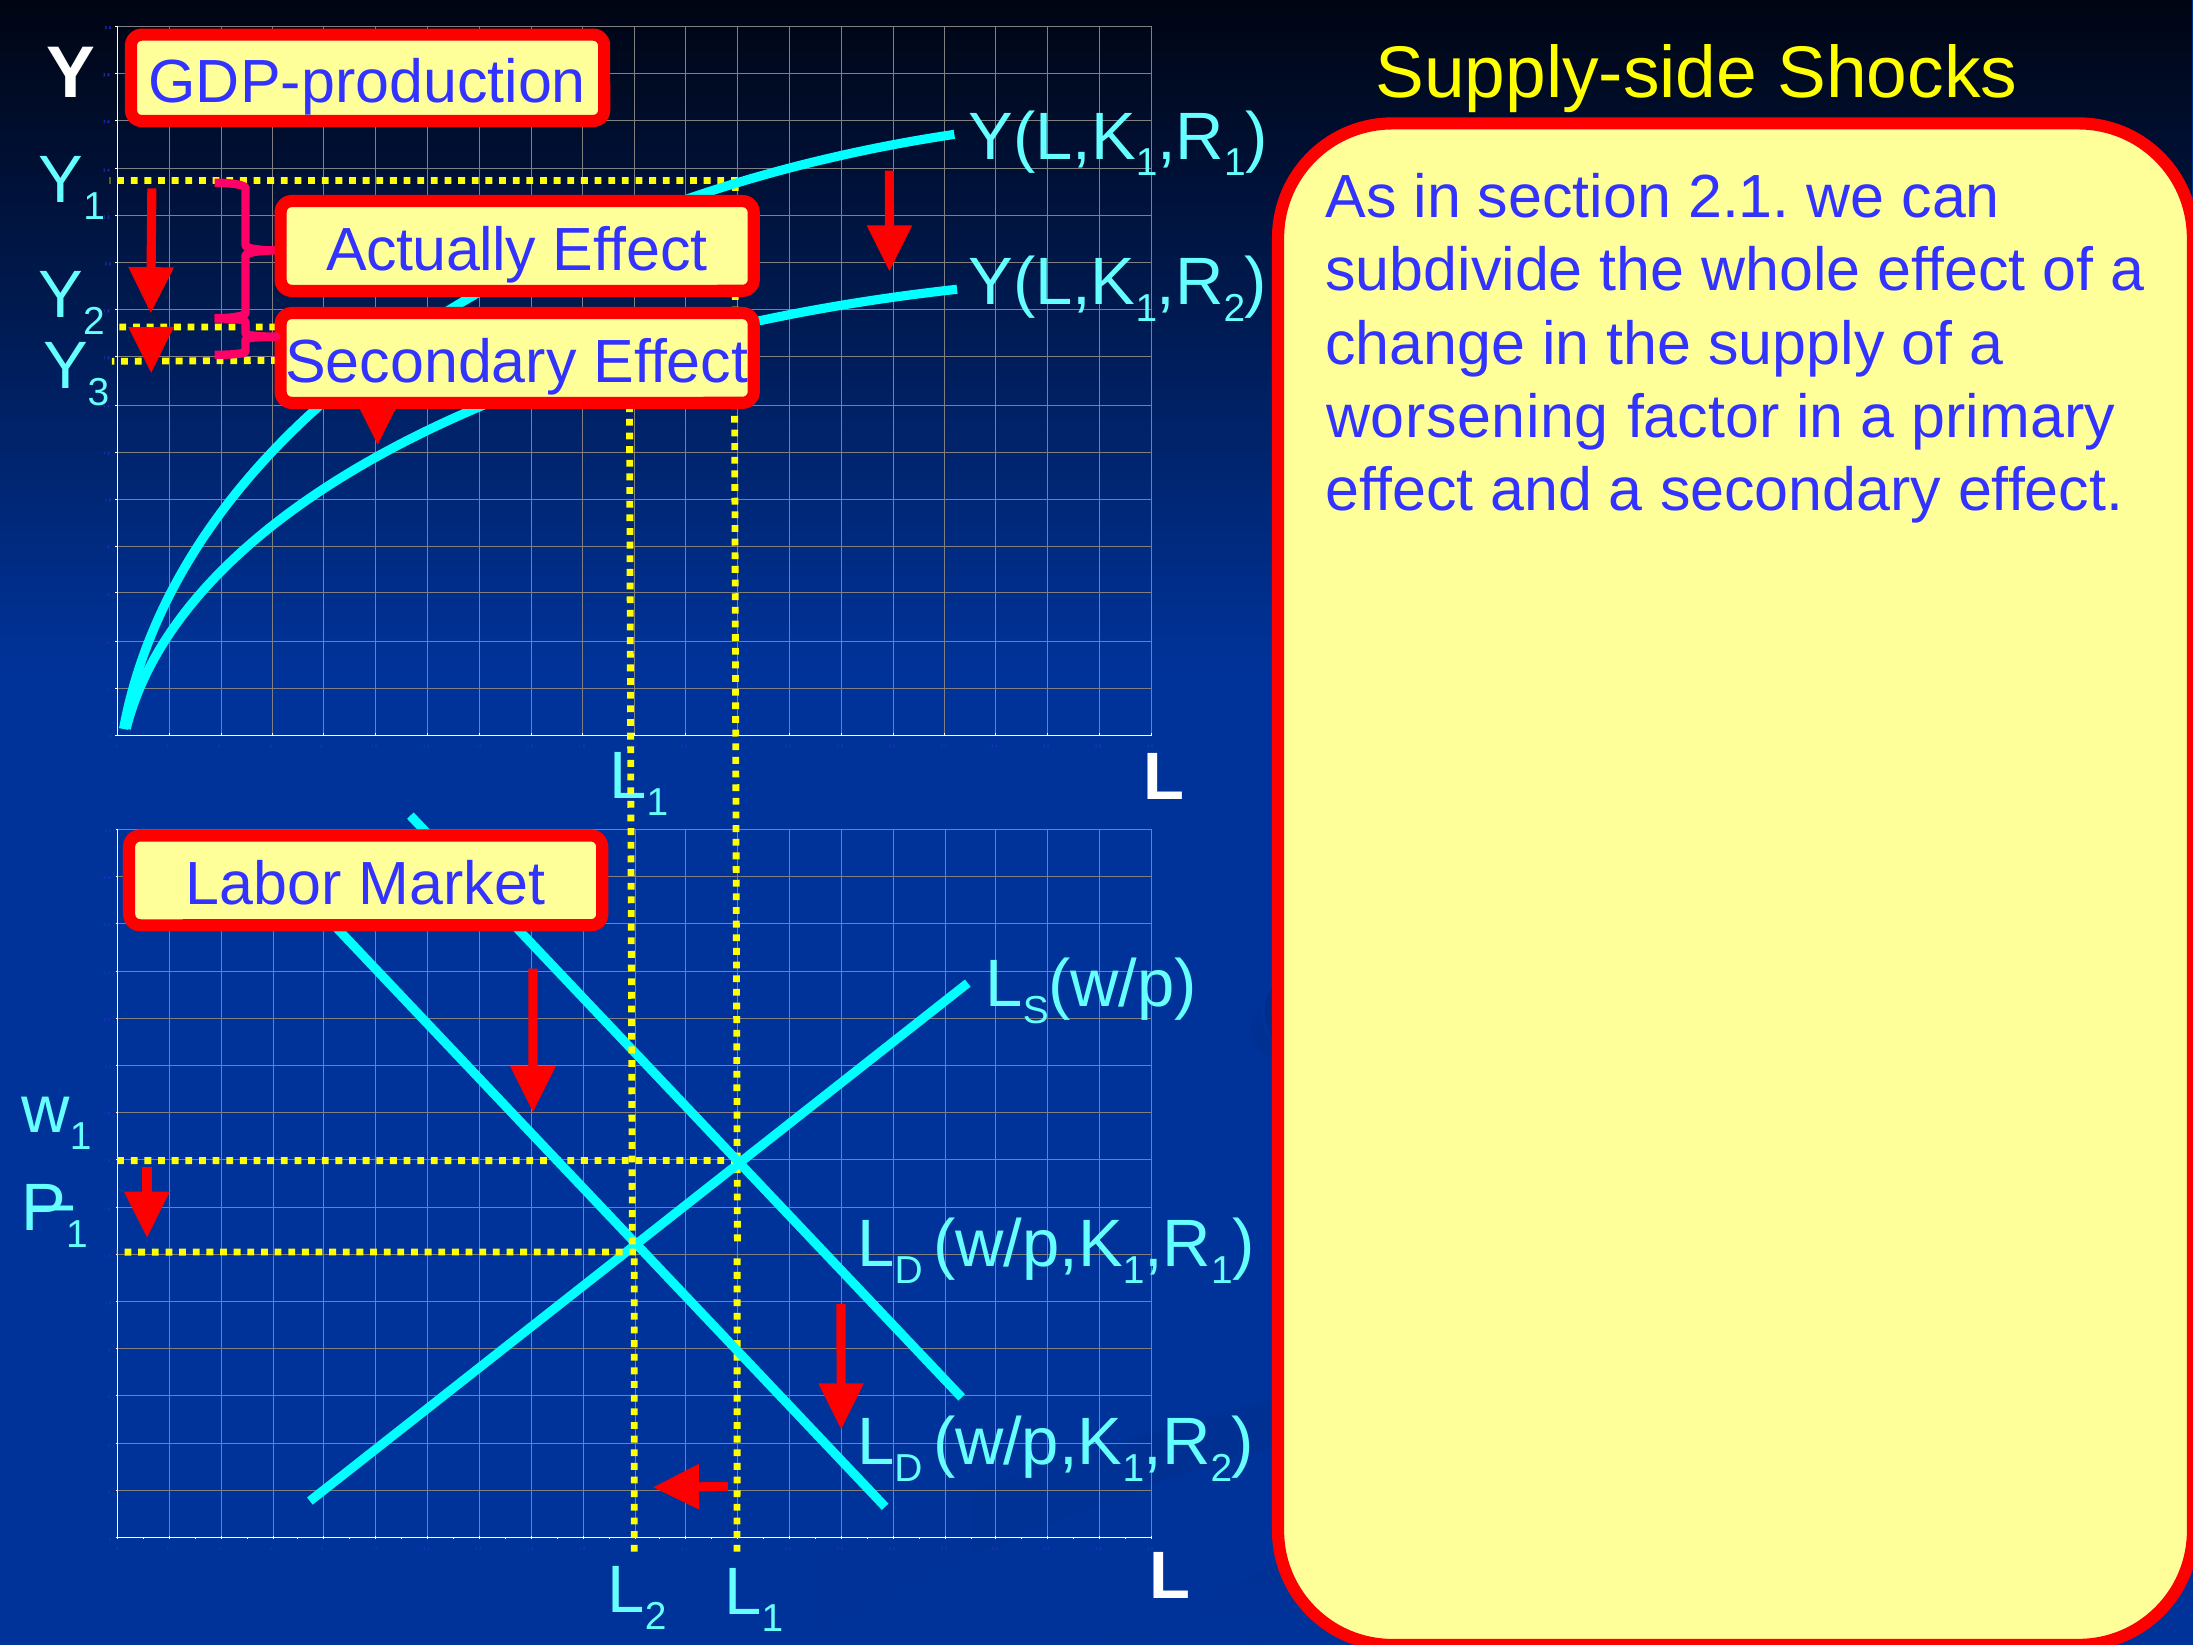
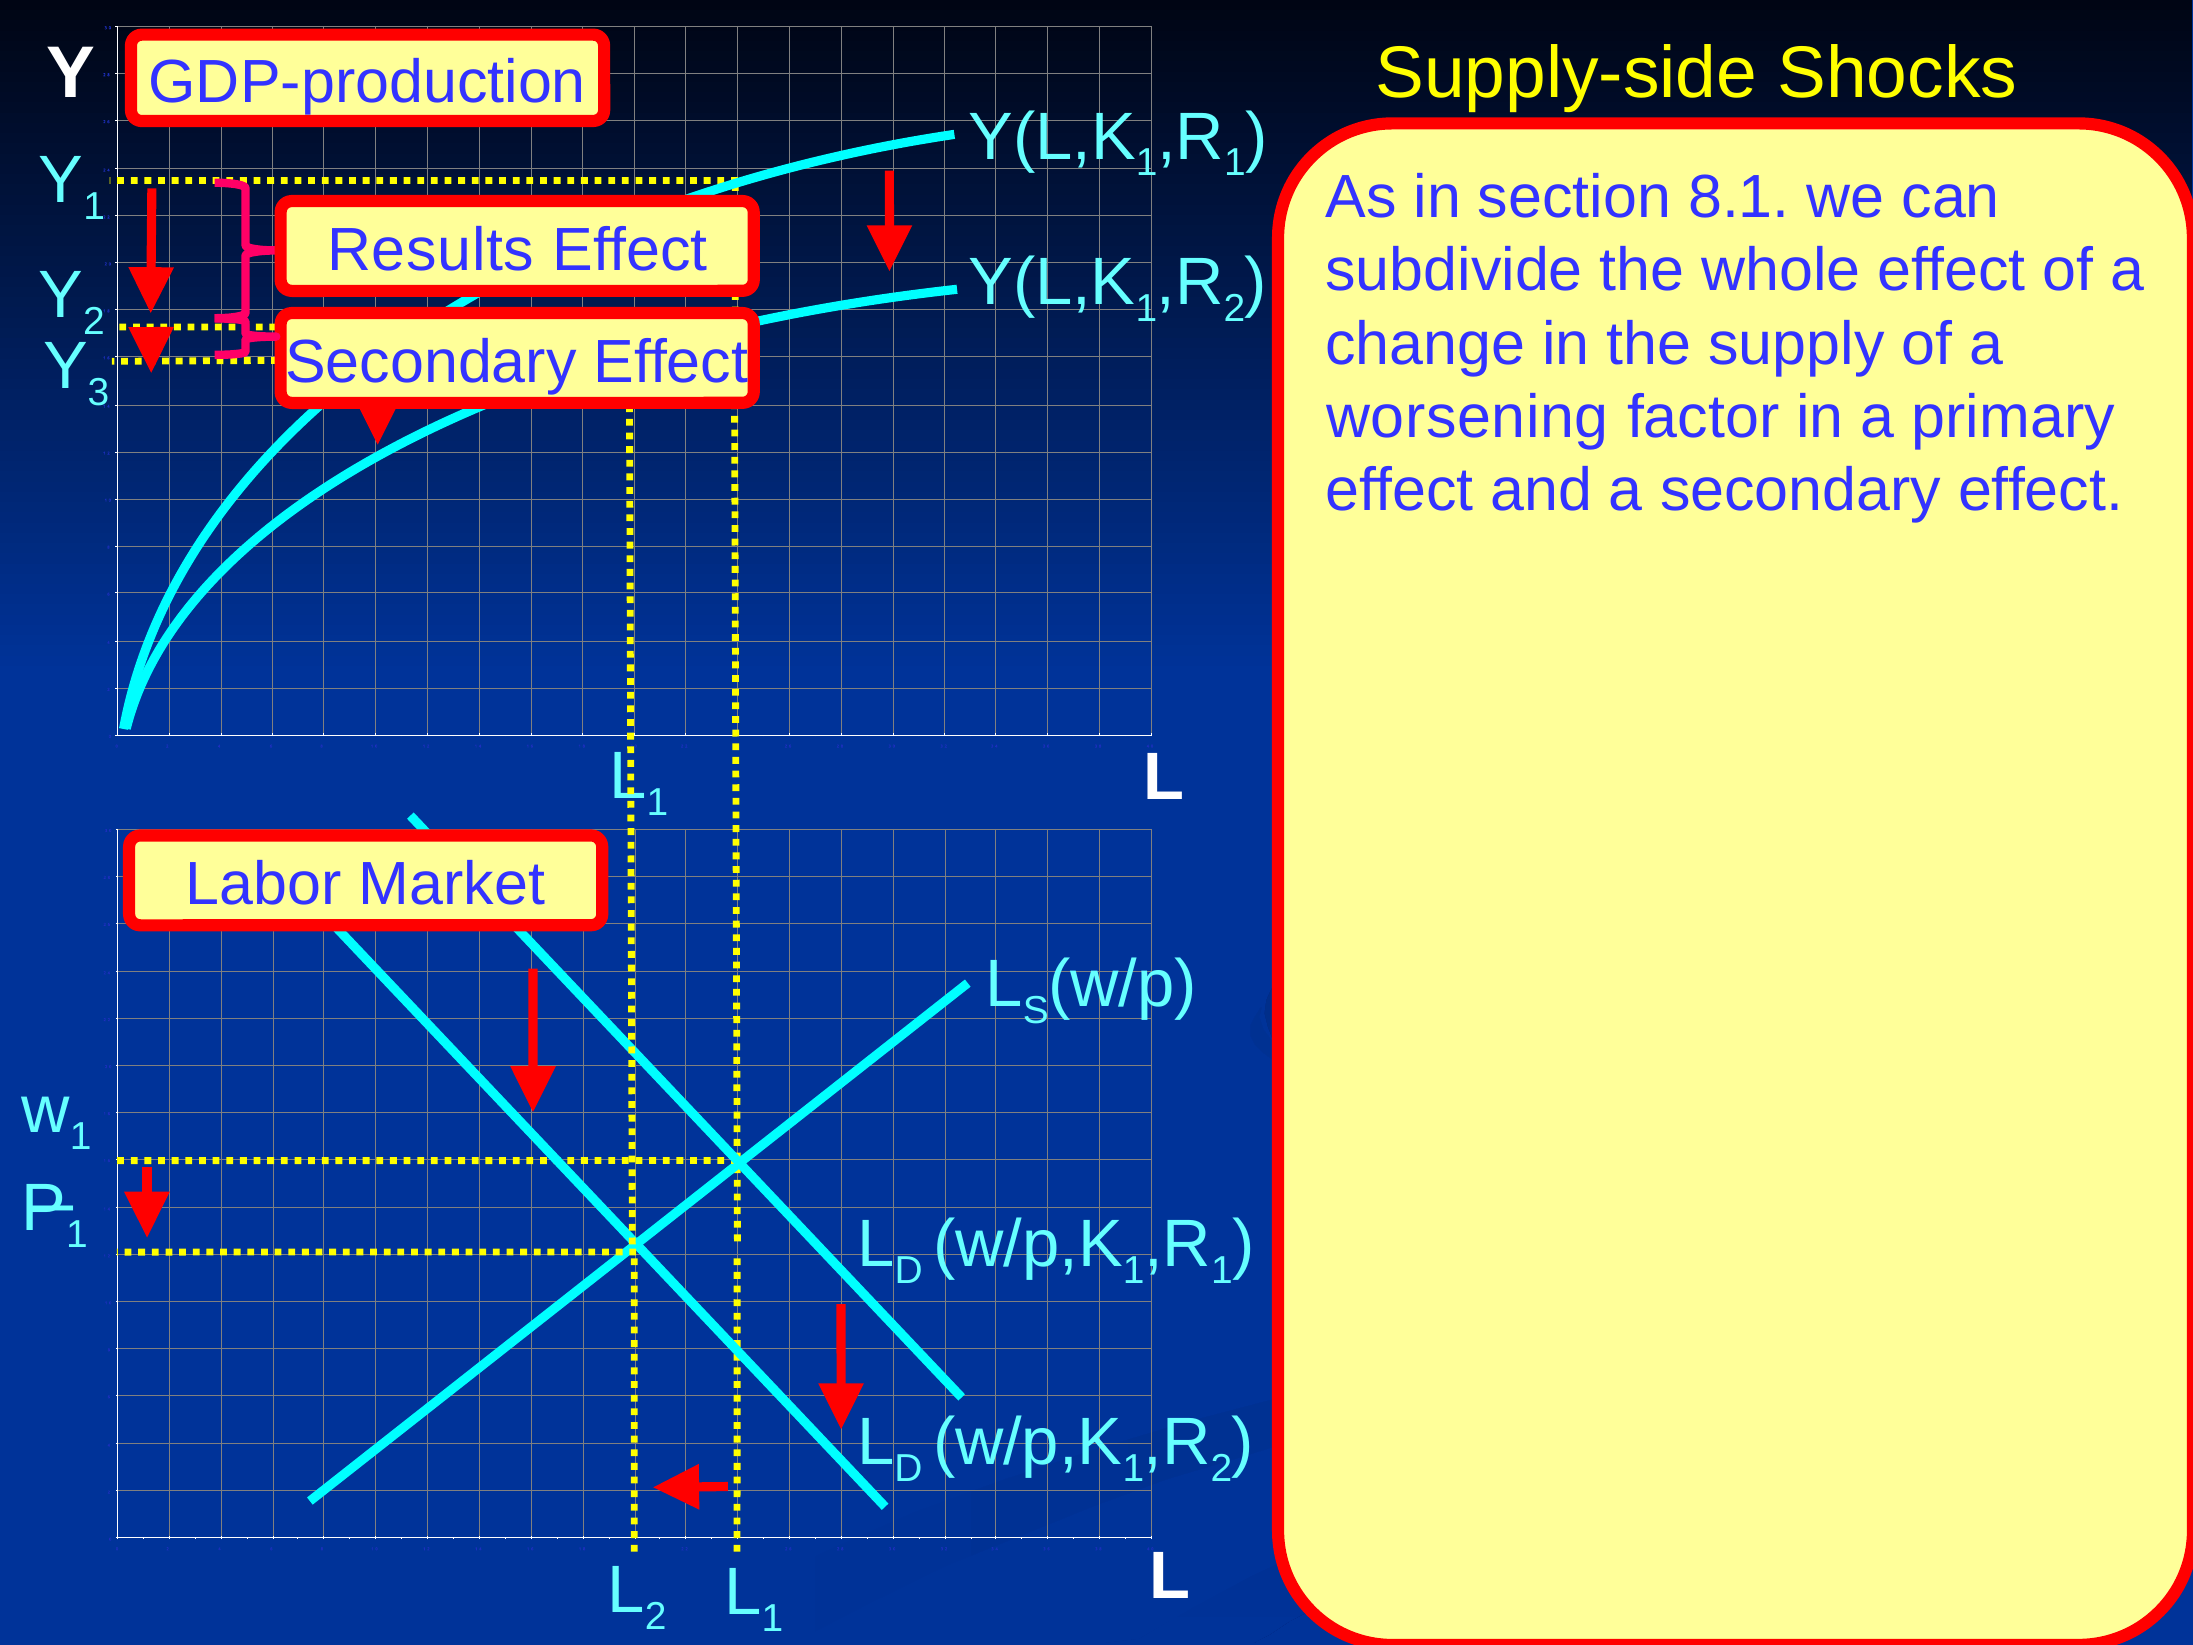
2.1: 2.1 -> 8.1 (1739, 198)
Actually: Actually -> Results (431, 250)
